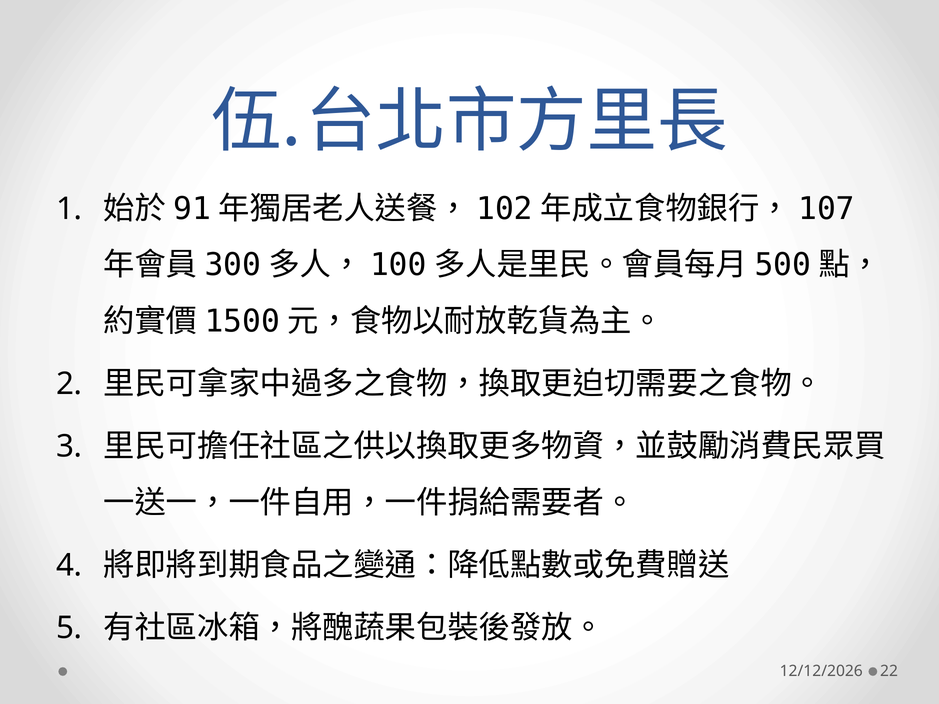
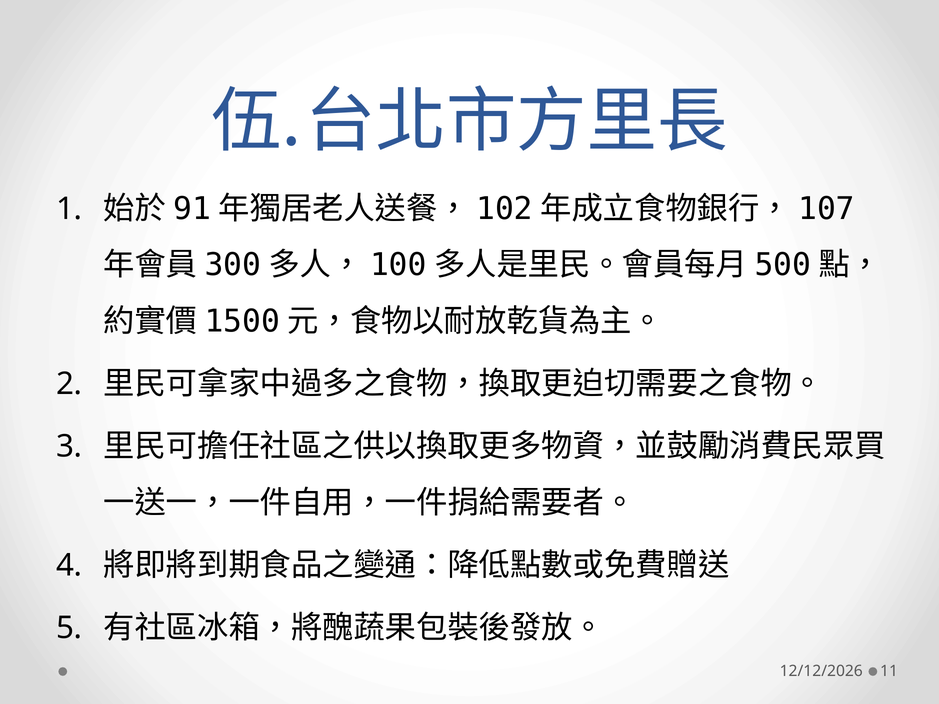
22: 22 -> 11 (889, 671)
